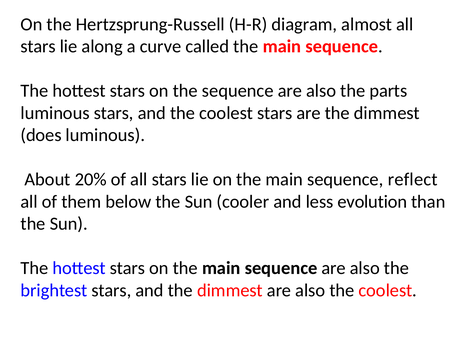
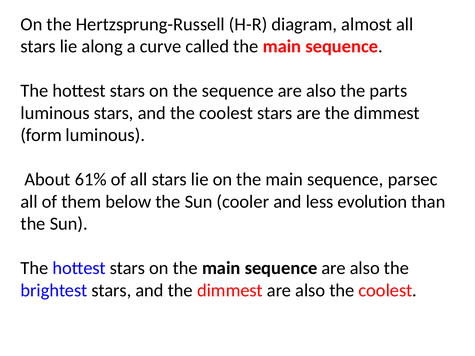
does: does -> form (41, 135)
20%: 20% -> 61% (91, 180)
reflect: reflect -> parsec (413, 180)
